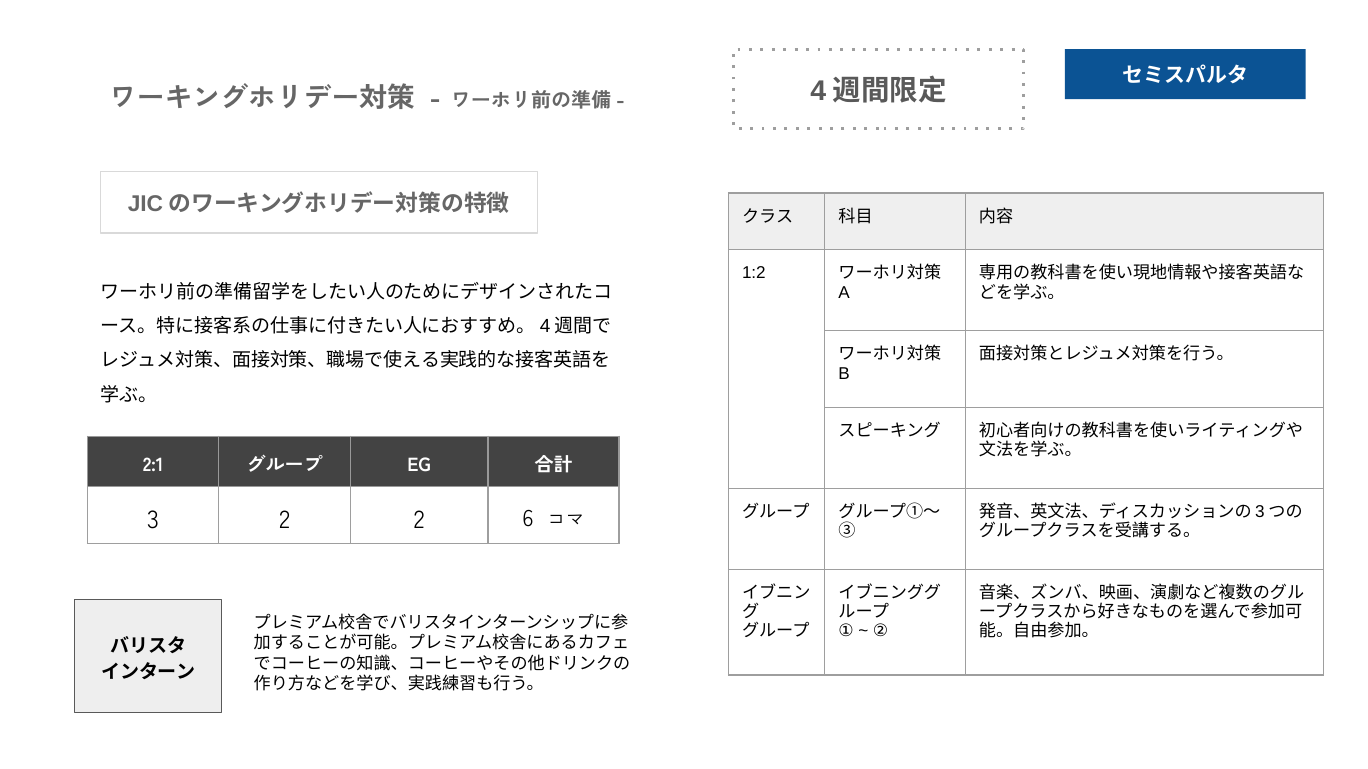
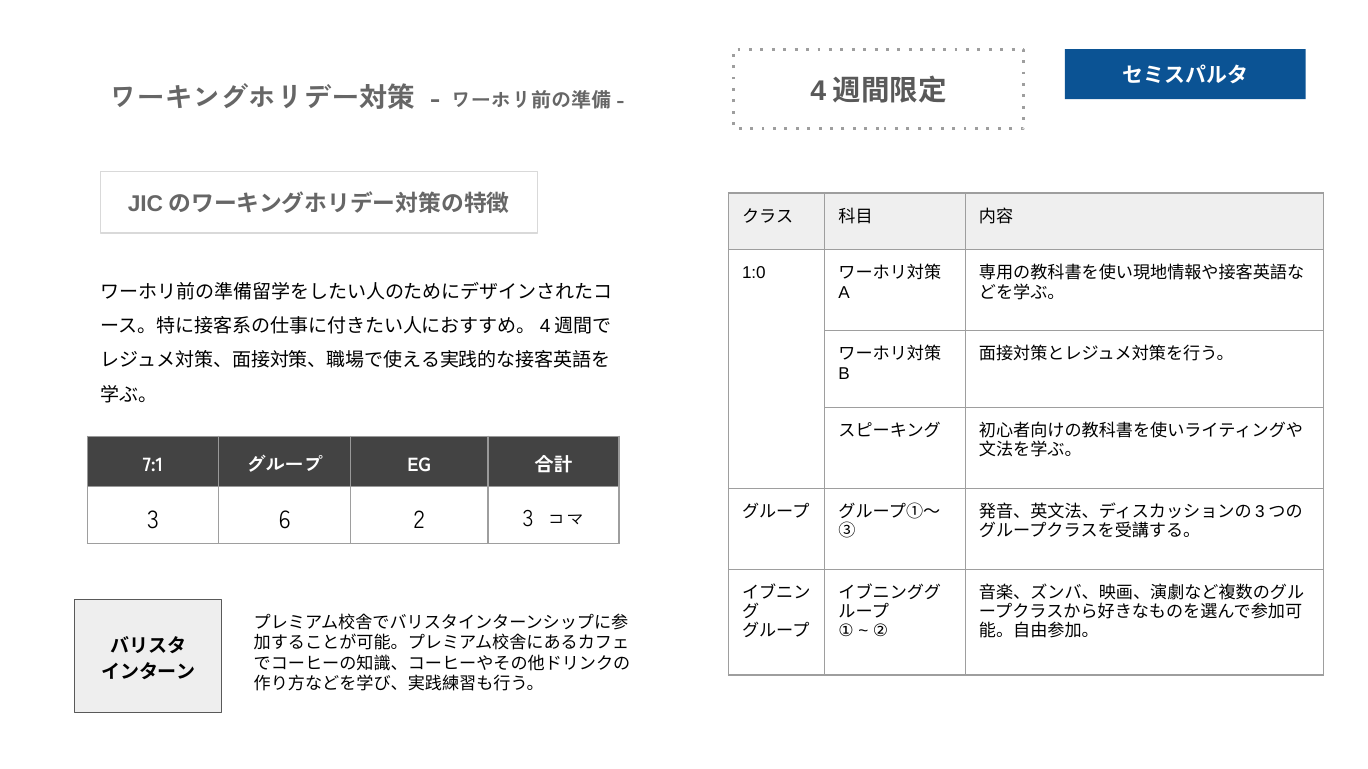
1:2: 1:2 -> 1:0 (754, 273)
2:1: 2:1 -> 7:1 (153, 466)
3 2: 2 -> 6 (285, 521)
2 6: 6 -> 3 (528, 519)
